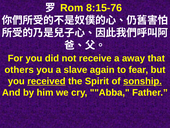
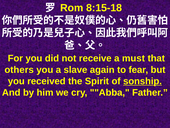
8:15-76: 8:15-76 -> 8:15-18 (104, 8)
away: away -> must (133, 58)
received underline: present -> none (46, 81)
